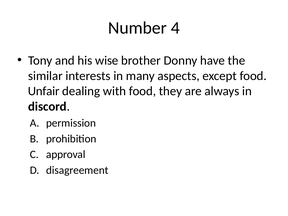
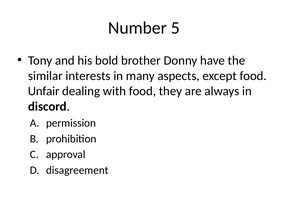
4: 4 -> 5 (175, 28)
wise: wise -> bold (107, 60)
